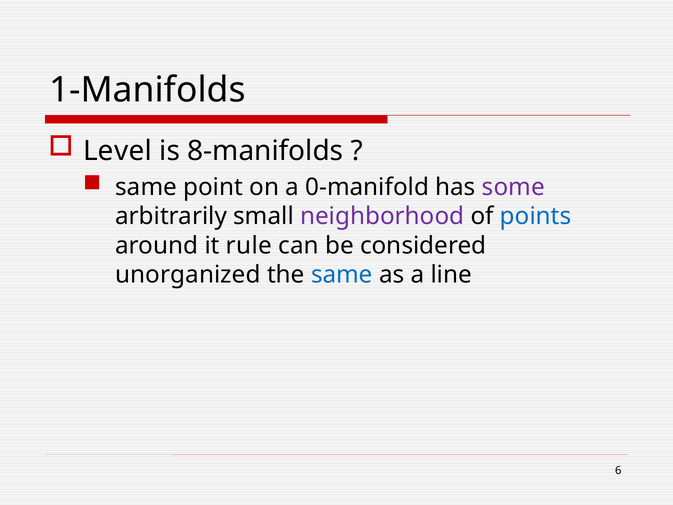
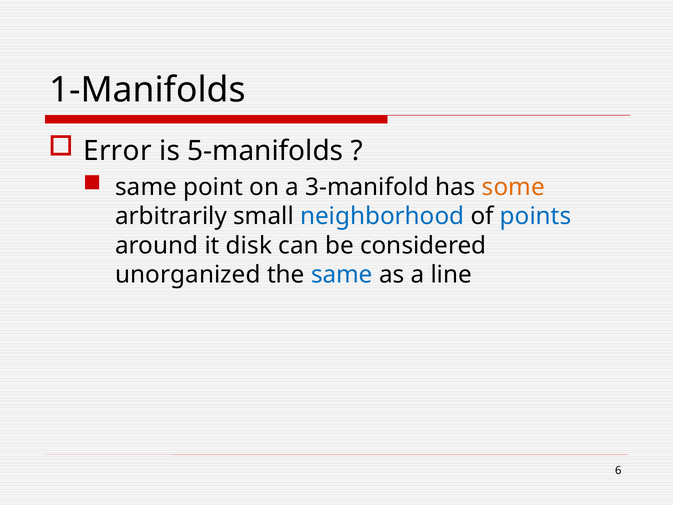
Level: Level -> Error (117, 151)
8-manifolds: 8-manifolds -> 5-manifolds (265, 151)
0-manifold: 0-manifold -> 3-manifold (367, 187)
some colour: purple -> orange (513, 187)
neighborhood colour: purple -> blue (382, 216)
rule: rule -> disk (249, 245)
